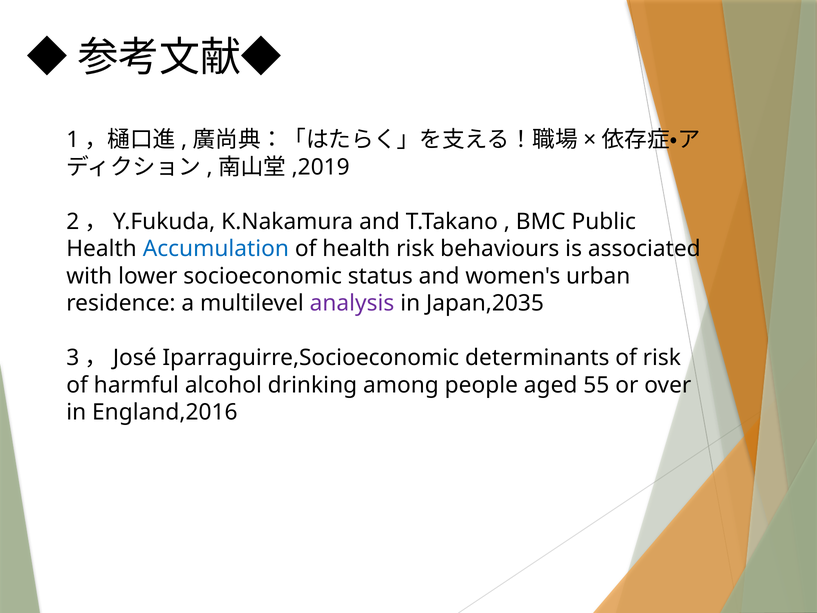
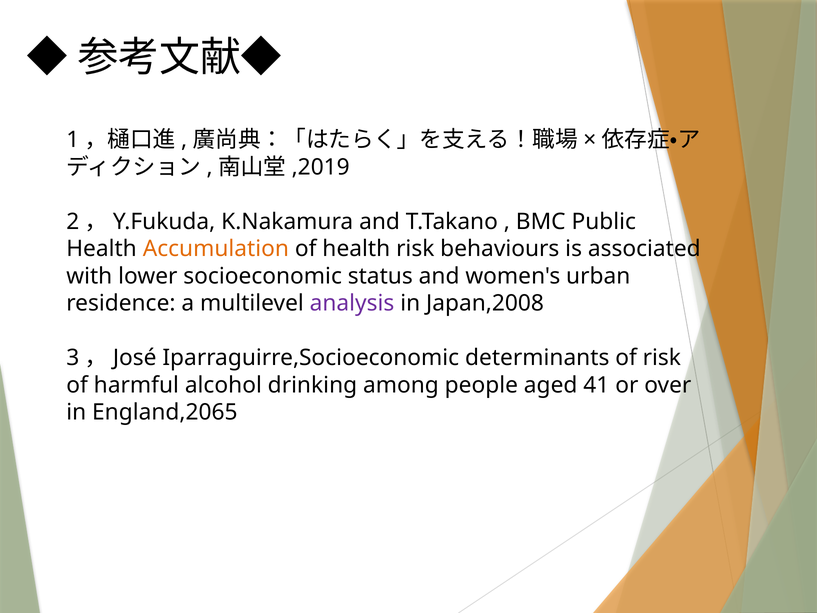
Accumulation colour: blue -> orange (216, 249)
Japan,2035: Japan,2035 -> Japan,2008 (485, 303)
55: 55 -> 41 (596, 385)
England,2016: England,2016 -> England,2065 (165, 412)
